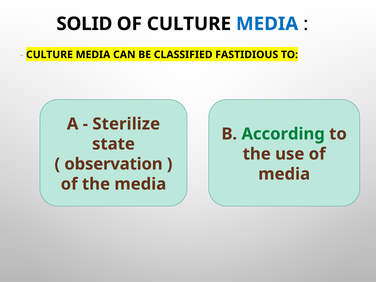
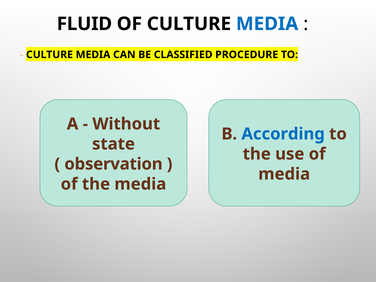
SOLID: SOLID -> FLUID (84, 24)
FASTIDIOUS: FASTIDIOUS -> PROCEDURE (247, 55)
Sterilize: Sterilize -> Without (126, 124)
According colour: green -> blue (283, 134)
